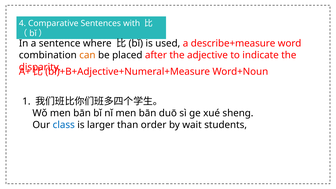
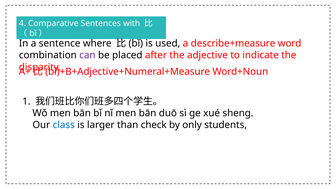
can colour: orange -> purple (87, 55)
order: order -> check (154, 125)
wait: wait -> only (192, 125)
